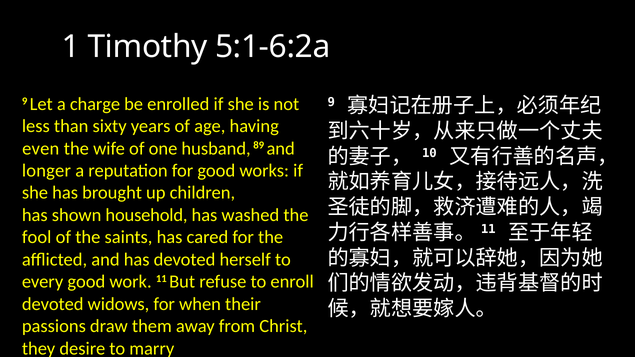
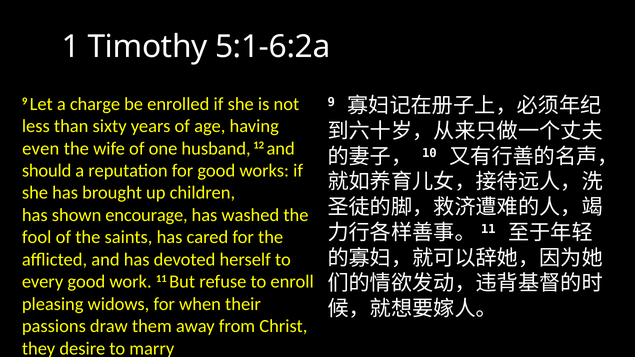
89: 89 -> 12 (259, 146)
longer: longer -> should (47, 171)
household: household -> encourage (147, 215)
devoted: devoted -> pleasing (53, 304)
